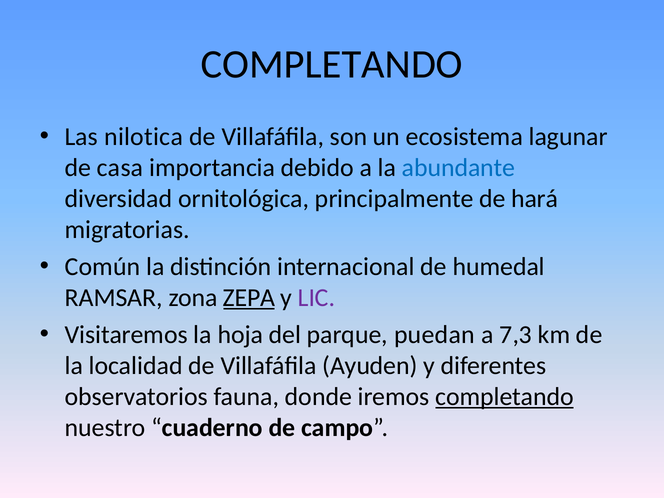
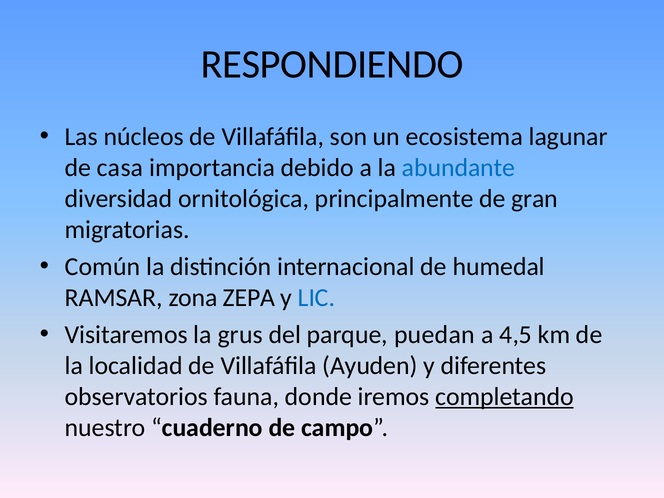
COMPLETANDO: COMPLETANDO -> RESPONDIENDO (332, 64)
nilotica: nilotica -> núcleos (144, 137)
hará: hará -> gran (535, 199)
ZEPA underline: present -> none (249, 298)
LIC colour: purple -> blue (316, 298)
hoja: hoja -> grus (240, 335)
7,3: 7,3 -> 4,5 (516, 335)
